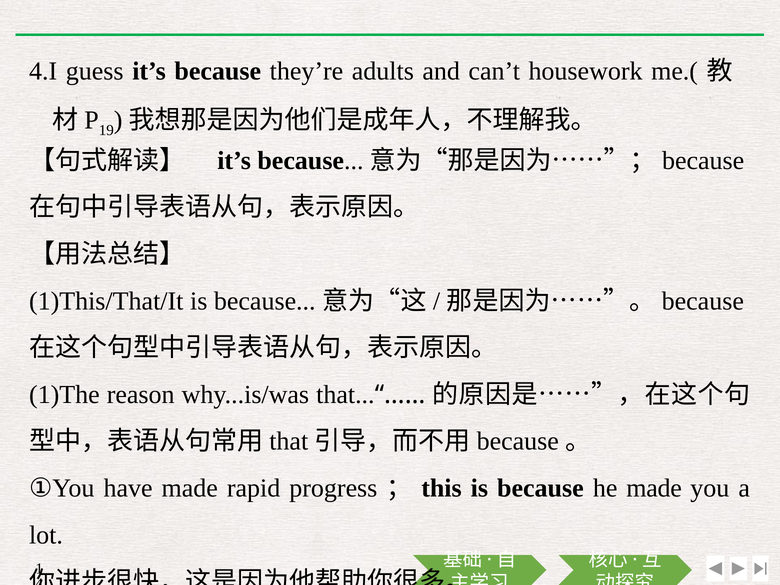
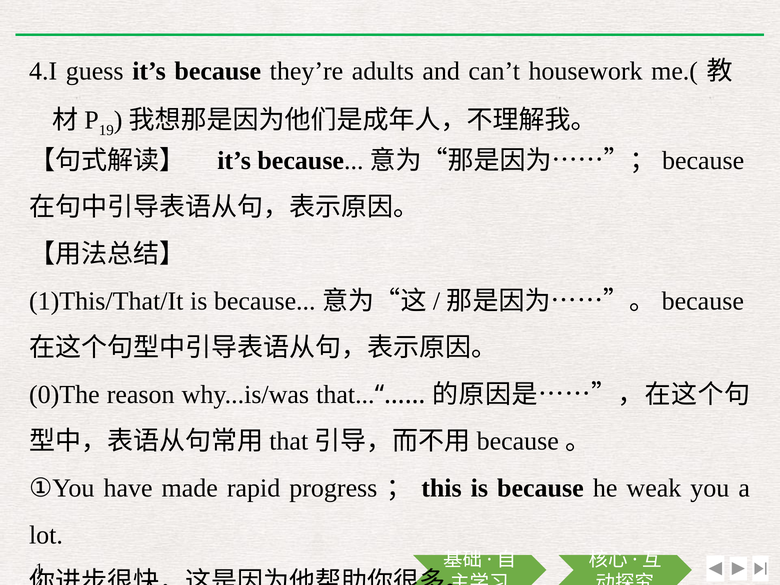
1)The: 1)The -> 0)The (64, 395)
he made: made -> weak (654, 488)
